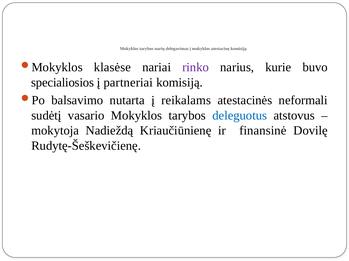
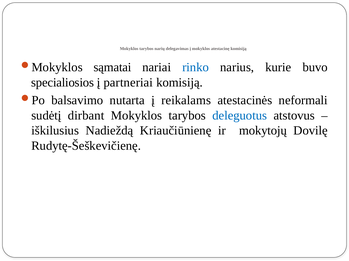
klasėse: klasėse -> sąmatai (113, 67)
rinko colour: purple -> blue (196, 67)
vasario: vasario -> dirbant (86, 116)
mokytoja: mokytoja -> iškilusius (55, 131)
finansinė: finansinė -> mokytojų (263, 131)
